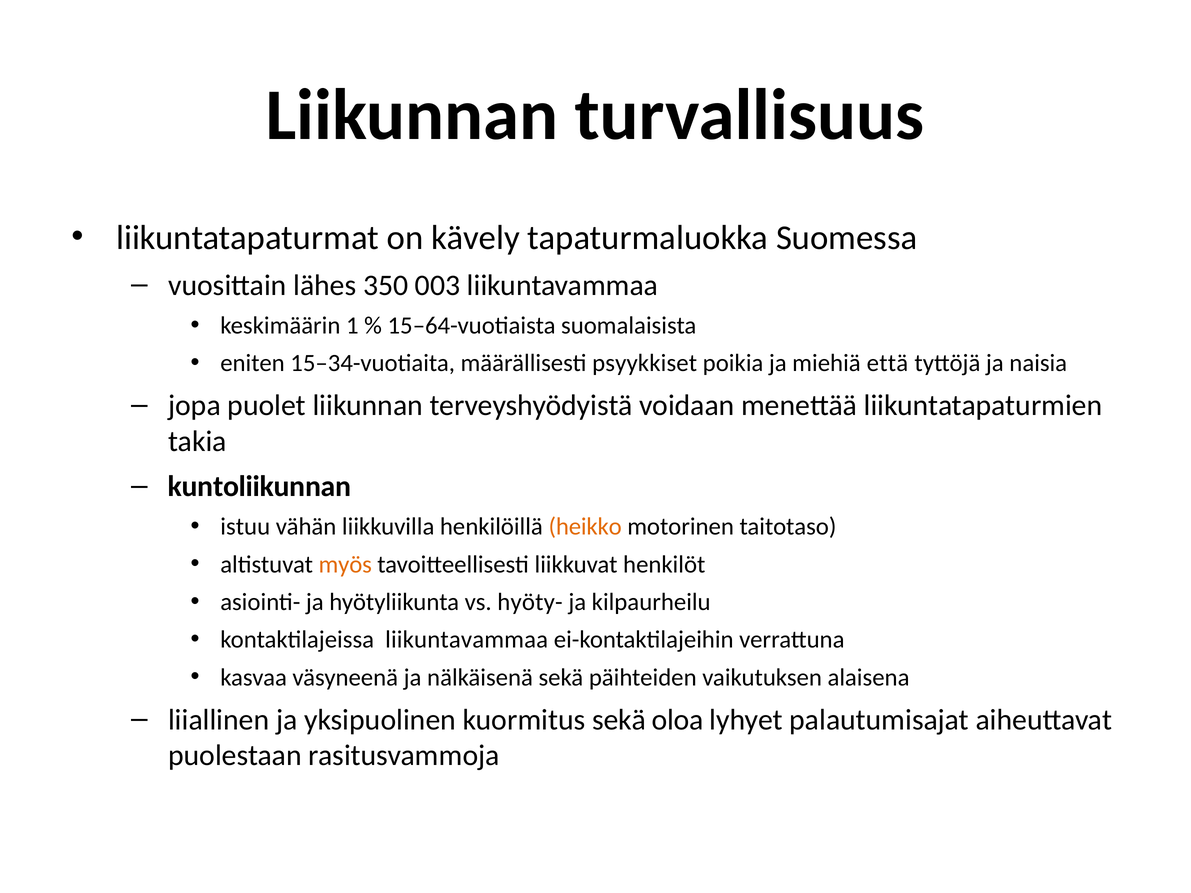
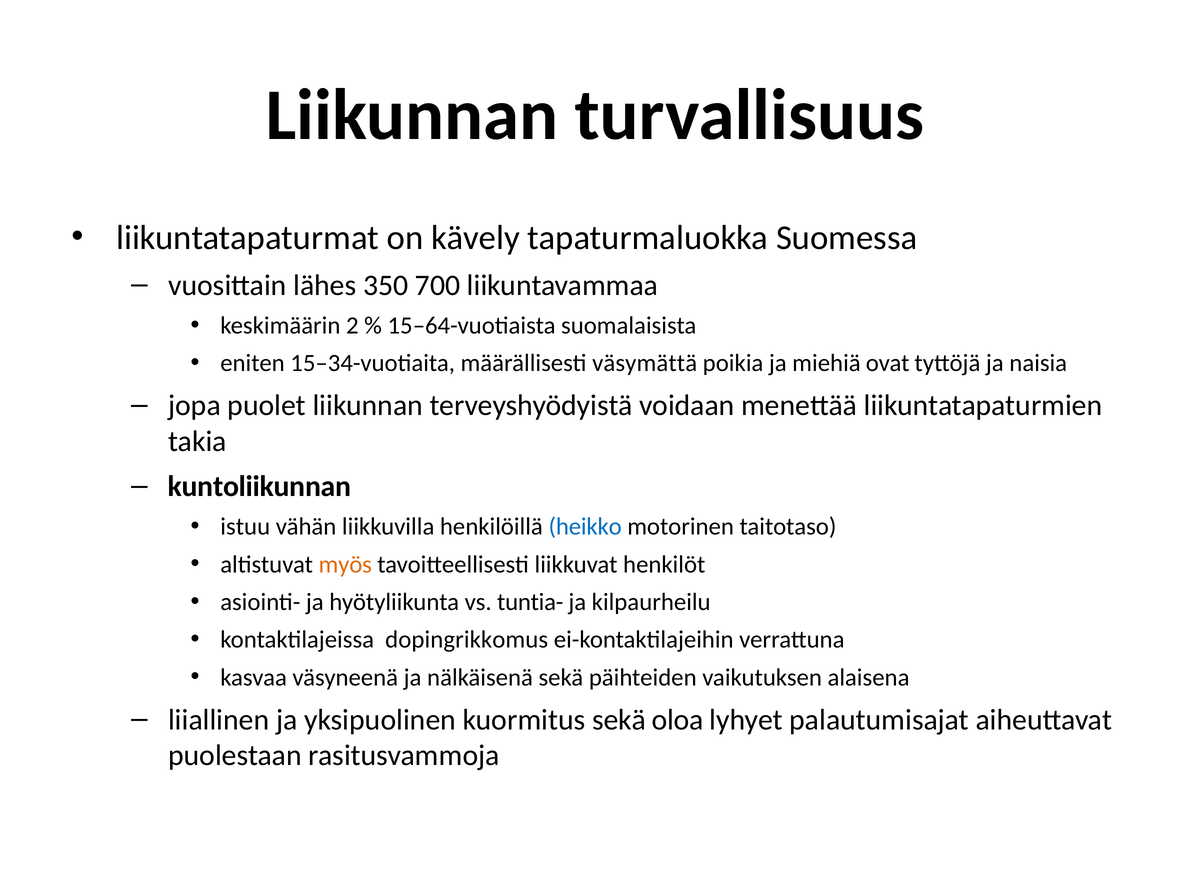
003: 003 -> 700 (438, 285)
1: 1 -> 2 (352, 326)
psyykkiset: psyykkiset -> väsymättä (645, 363)
että: että -> ovat (888, 363)
heikko colour: orange -> blue (585, 527)
hyöty-: hyöty- -> tuntia- (530, 602)
kontaktilajeissa liikuntavammaa: liikuntavammaa -> dopingrikkomus (467, 640)
